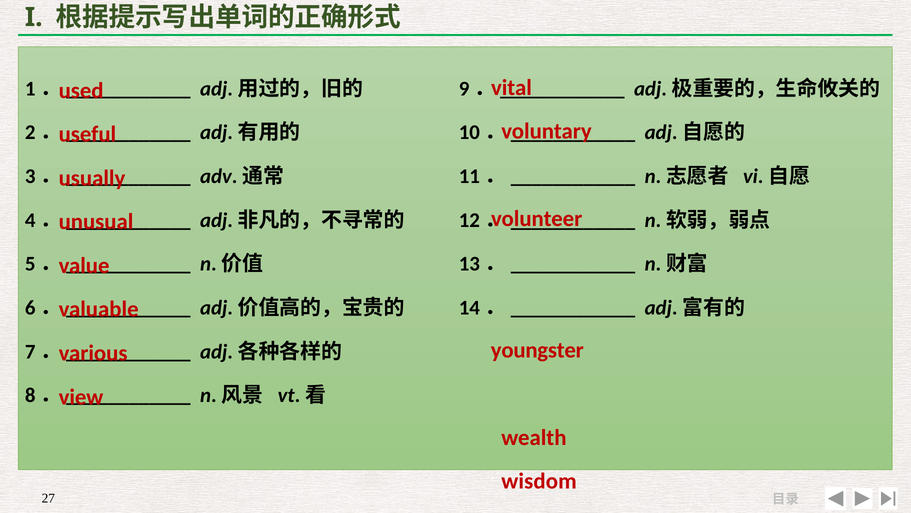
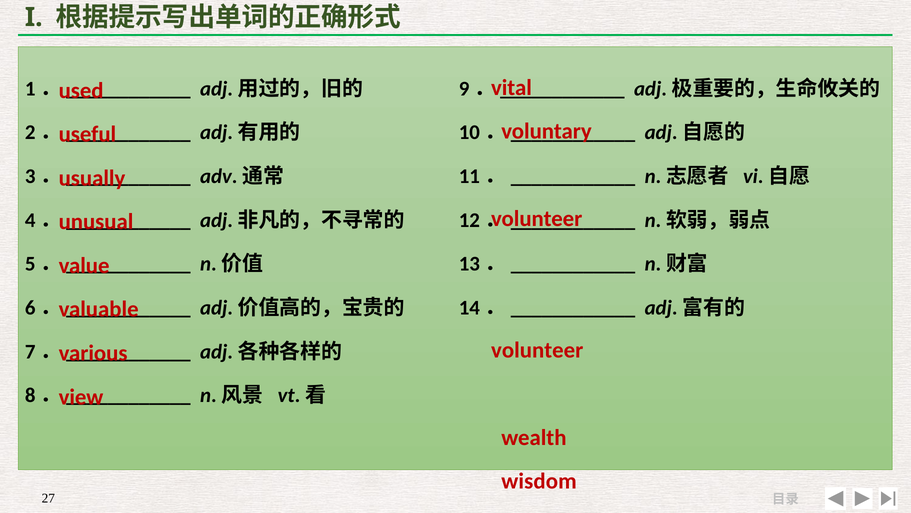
youngster: youngster -> volunteer (537, 350)
